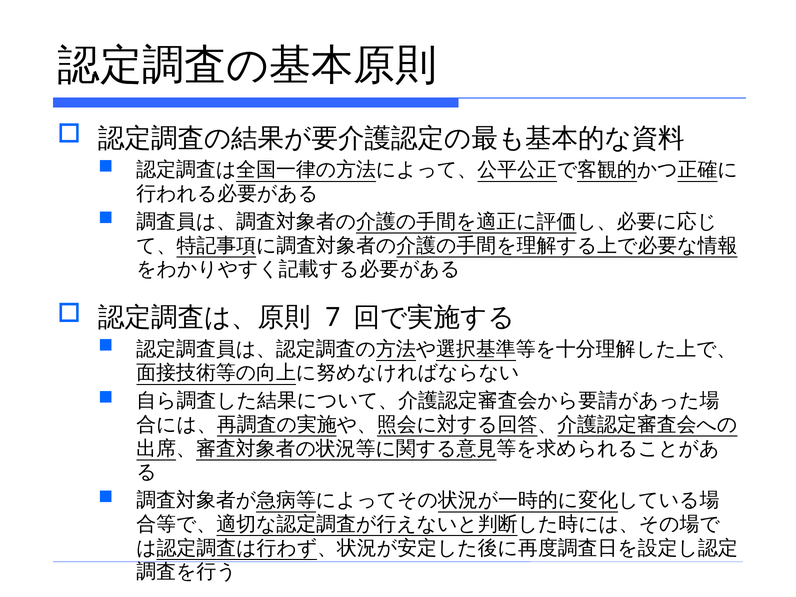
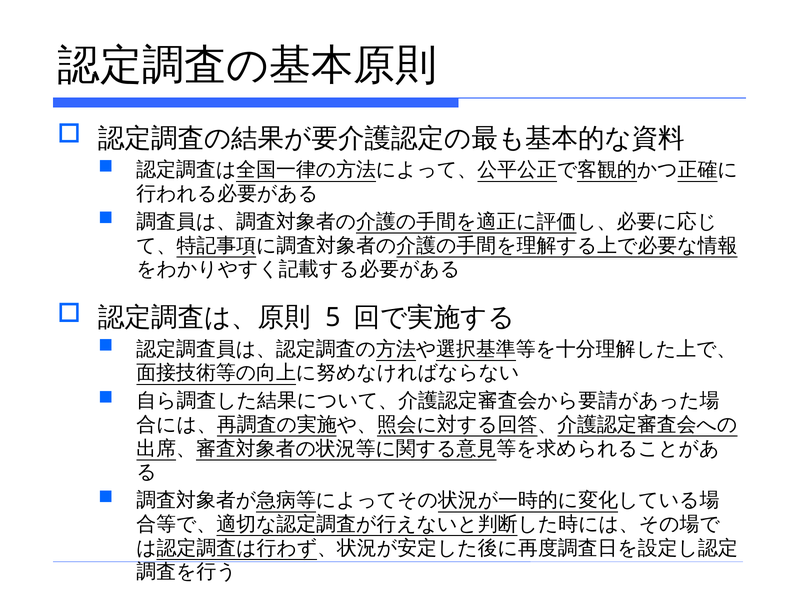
7: 7 -> 5 (333, 318)
